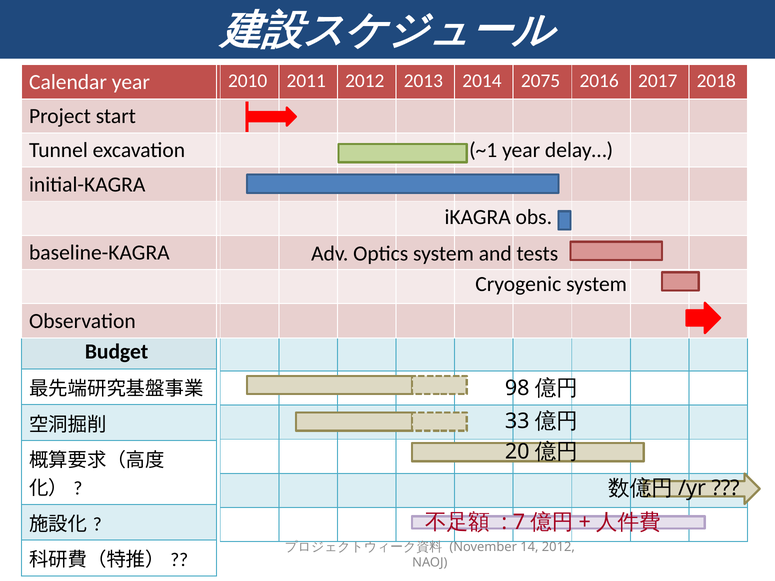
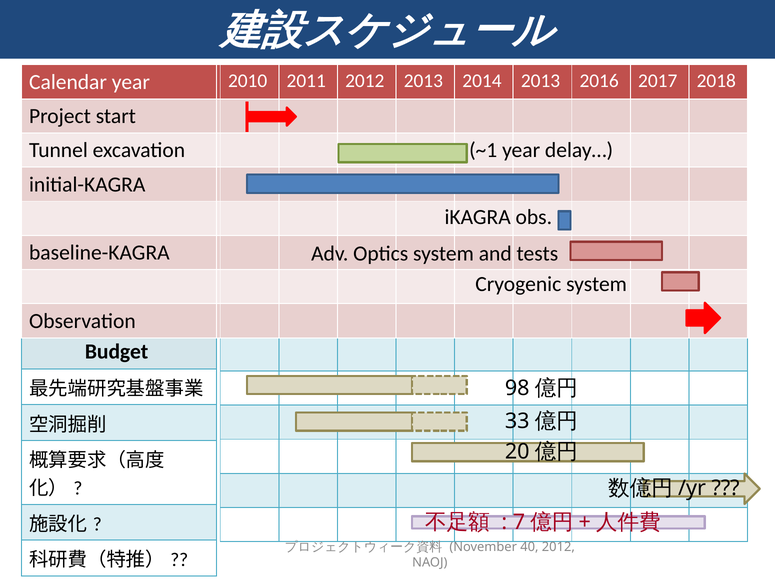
2014 2075: 2075 -> 2013 (541, 81)
14: 14 -> 40 (529, 547)
